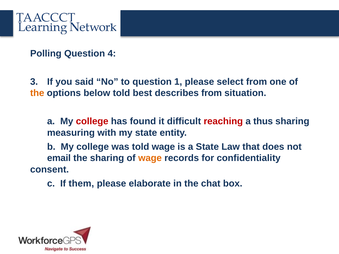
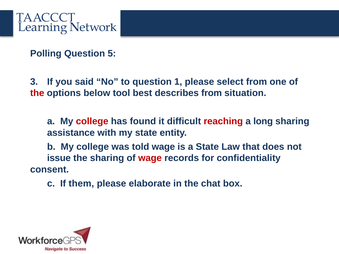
4: 4 -> 5 (112, 54)
the colour: orange -> red (37, 93)
below told: told -> tool (121, 93)
thus: thus -> long (263, 122)
measuring: measuring -> assistance (71, 133)
email: email -> issue (59, 158)
wage colour: orange -> red (150, 158)
